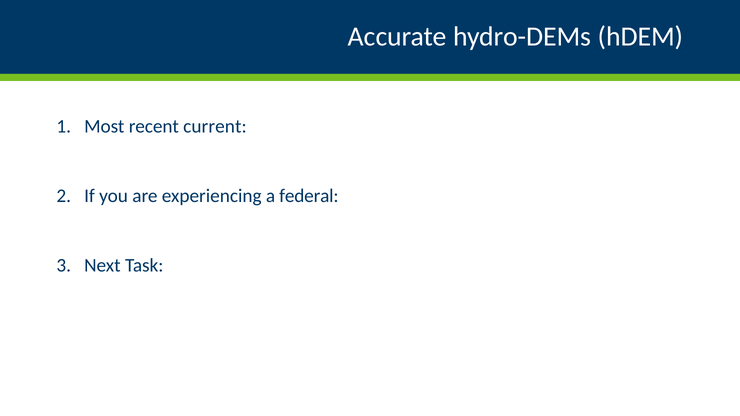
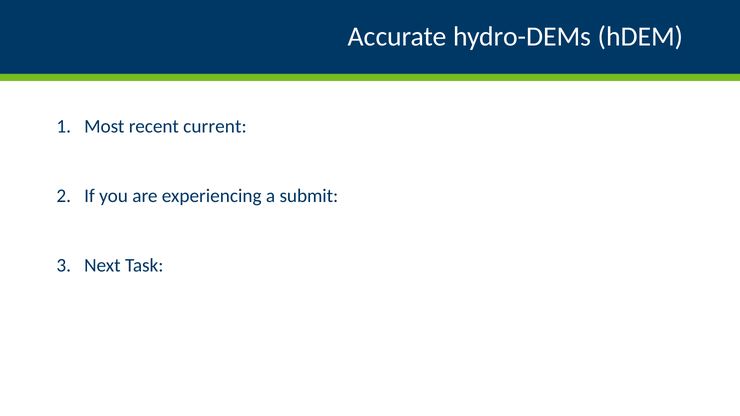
federal: federal -> submit (309, 196)
